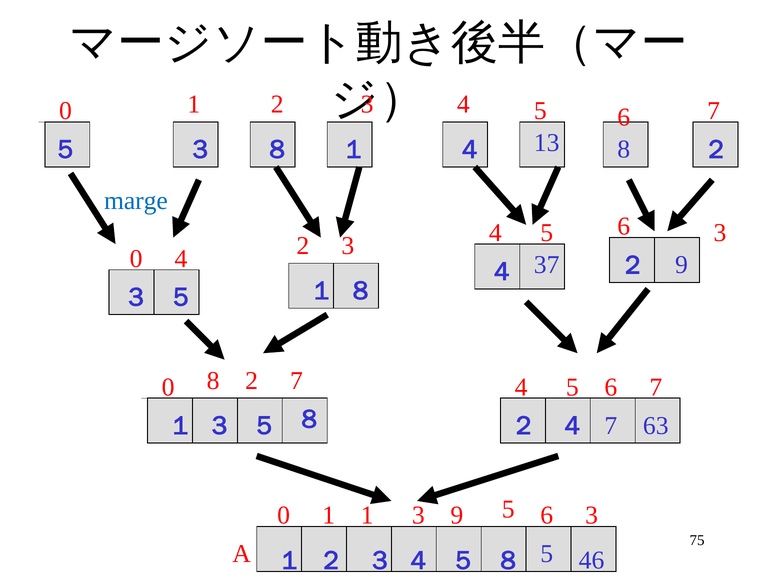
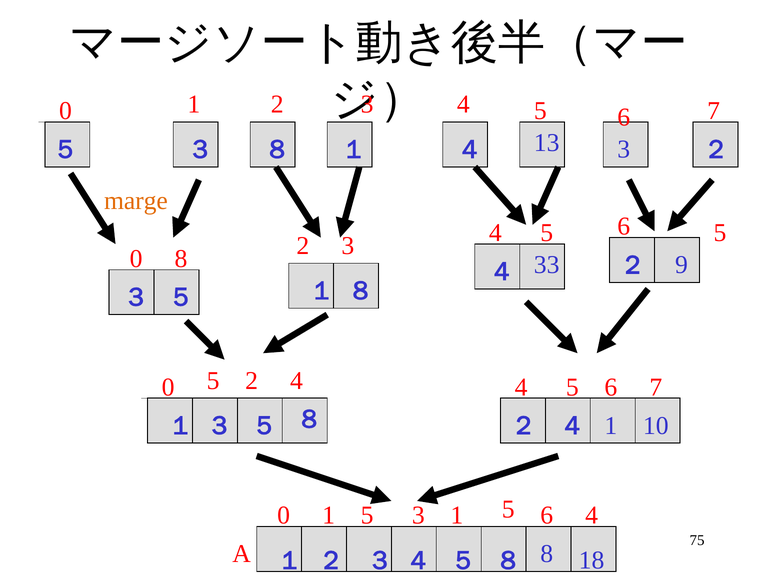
13 8: 8 -> 3 (624, 149)
marge colour: blue -> orange (136, 201)
6 3: 3 -> 5 (720, 233)
0 4: 4 -> 8 (181, 258)
37: 37 -> 33 (547, 265)
0 8: 8 -> 5 (213, 380)
2 7: 7 -> 4 (296, 380)
１ 7: 7 -> 1 (611, 425)
63: 63 -> 10 (656, 425)
0 1 1: 1 -> 5 (367, 515)
3 9: 9 -> 1 (457, 515)
5 3: 3 -> 4 (592, 515)
８ 5: 5 -> 8 (547, 554)
46: 46 -> 18 (592, 560)
